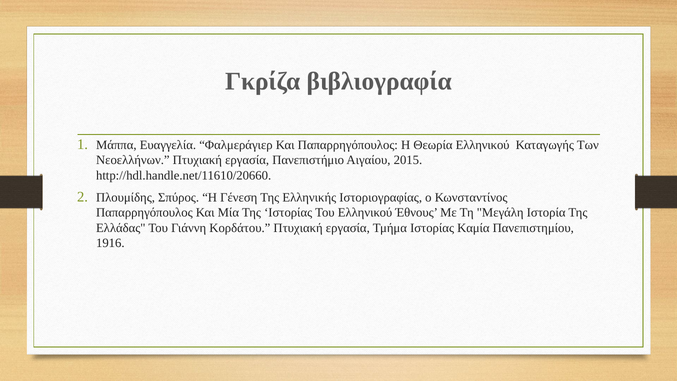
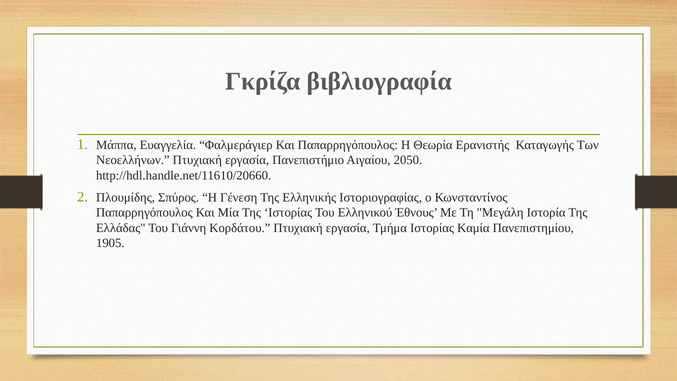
Θεωρία Ελληνικού: Ελληνικού -> Ερανιστής (483, 145)
2015: 2015 -> 2050 (408, 160)
1916: 1916 -> 1905 (110, 243)
